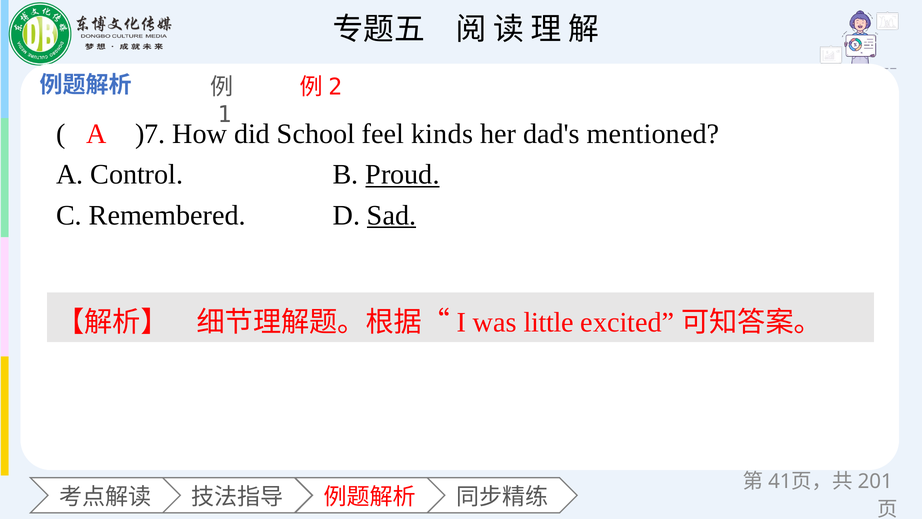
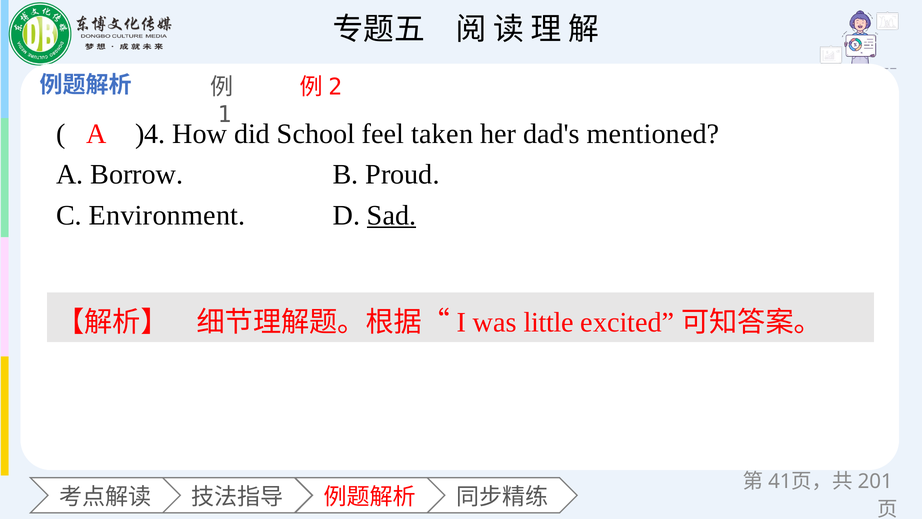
)7: )7 -> )4 (150, 134)
kinds: kinds -> taken (442, 134)
Control: Control -> Borrow (137, 175)
Proud underline: present -> none (402, 175)
Remembered: Remembered -> Environment (167, 215)
